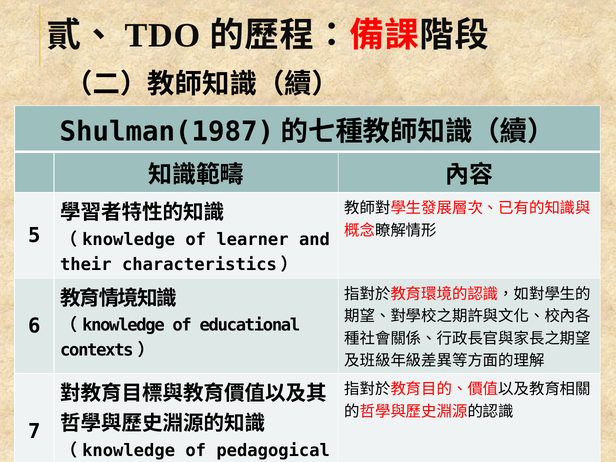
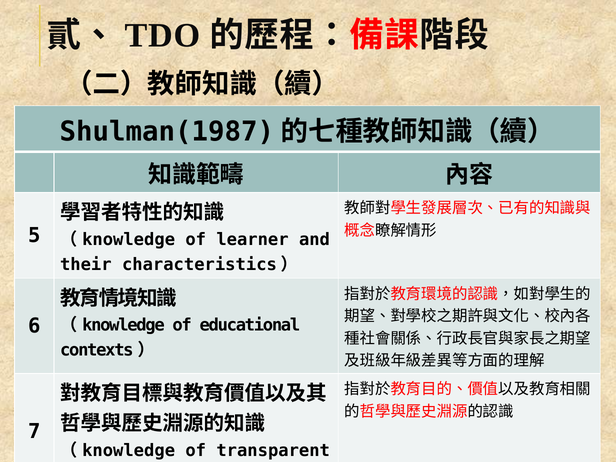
pedagogical: pedagogical -> transparent (273, 450)
